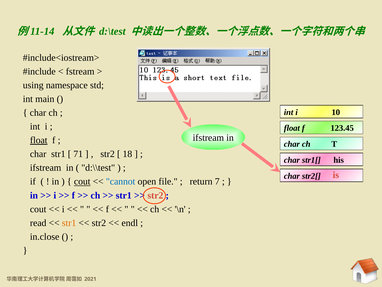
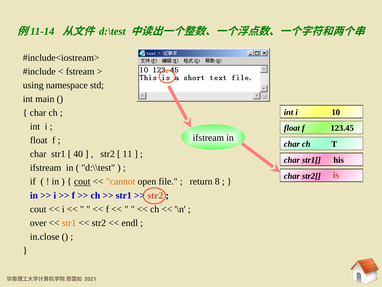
float underline: present -> none (39, 140)
71: 71 -> 40 (78, 154)
18: 18 -> 11 (127, 154)
cannot colour: blue -> orange (121, 181)
7: 7 -> 8 (217, 181)
read: read -> over (38, 223)
